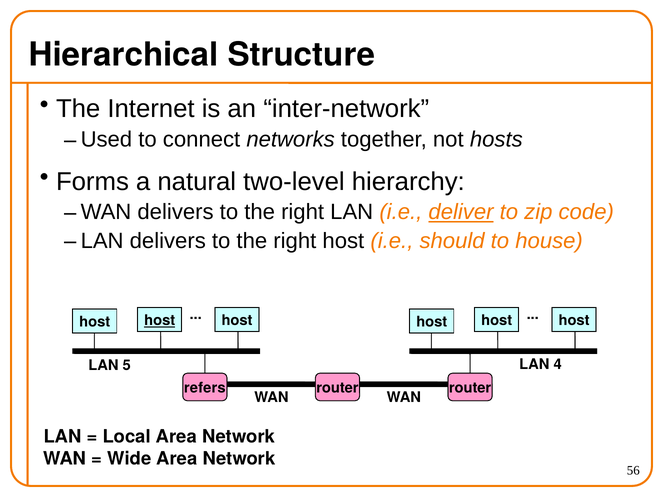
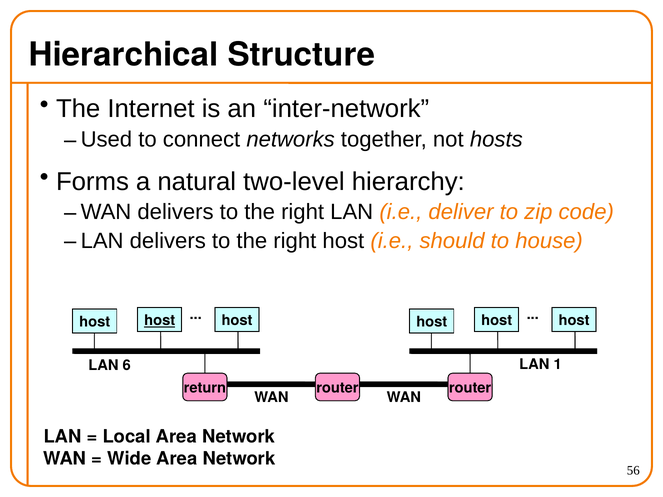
deliver underline: present -> none (461, 212)
4: 4 -> 1 (558, 364)
5: 5 -> 6 (127, 366)
refers: refers -> return (205, 388)
